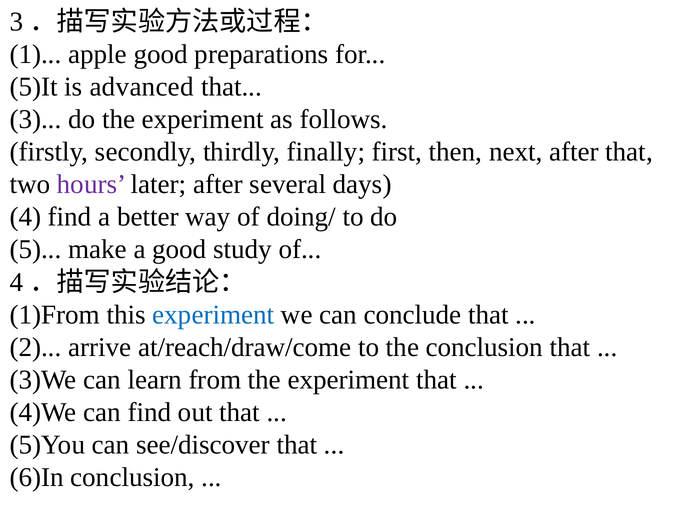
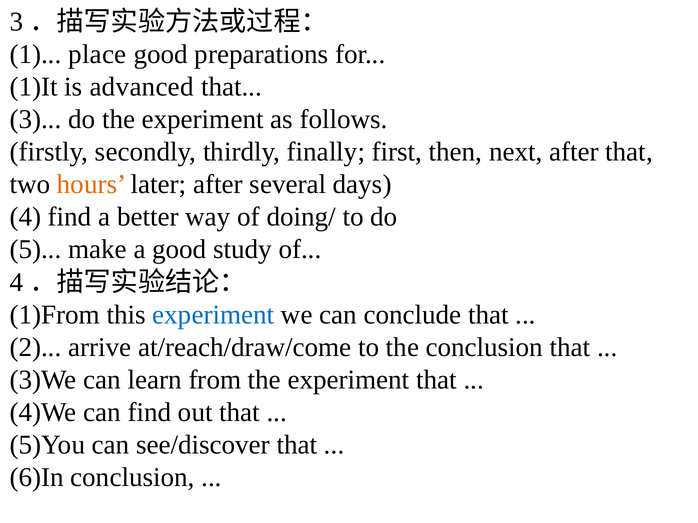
apple: apple -> place (97, 54)
5)It: 5)It -> 1)It (34, 87)
hours colour: purple -> orange (92, 185)
